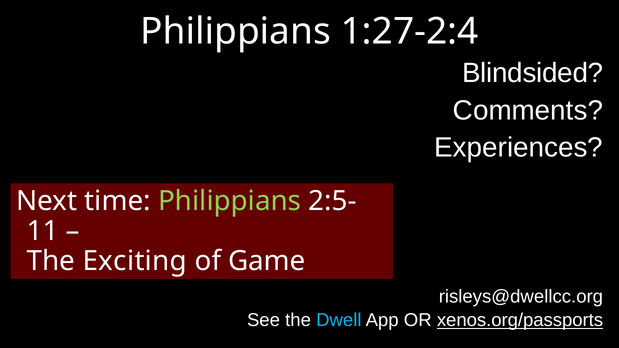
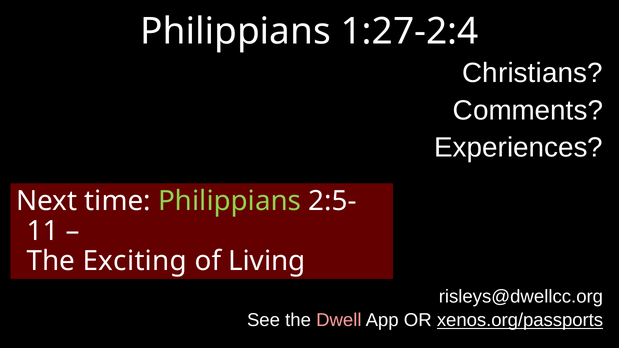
Blindsided: Blindsided -> Christians (533, 73)
Game: Game -> Living (267, 261)
Dwell colour: light blue -> pink (339, 321)
